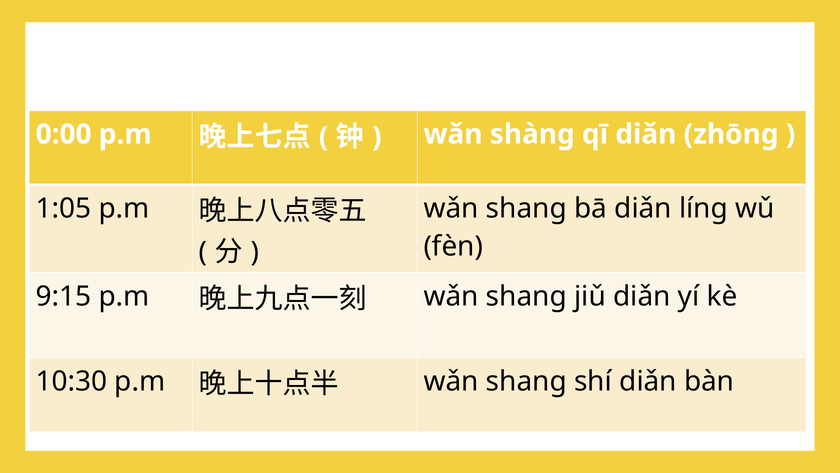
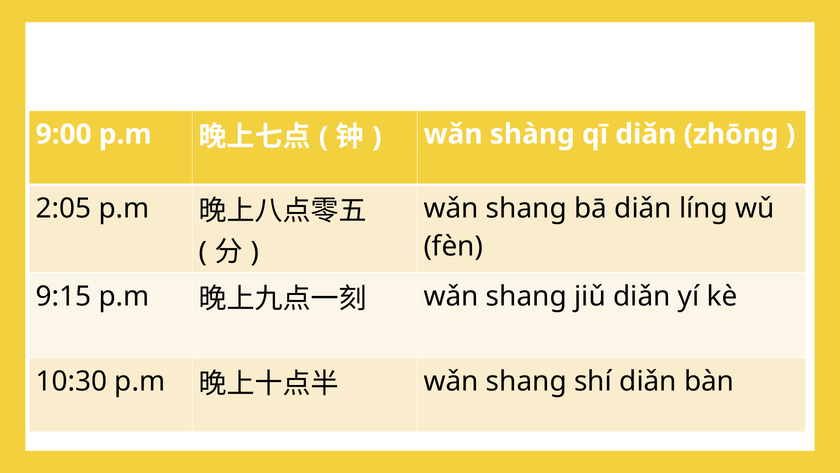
0:00: 0:00 -> 9:00 (64, 134)
1:05: 1:05 -> 2:05 (63, 208)
